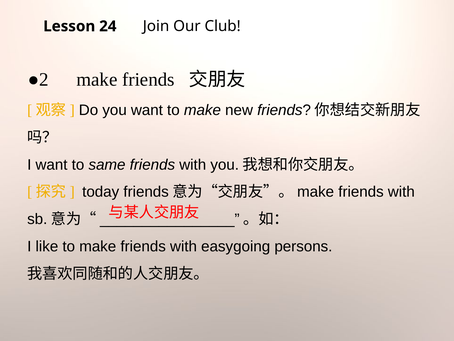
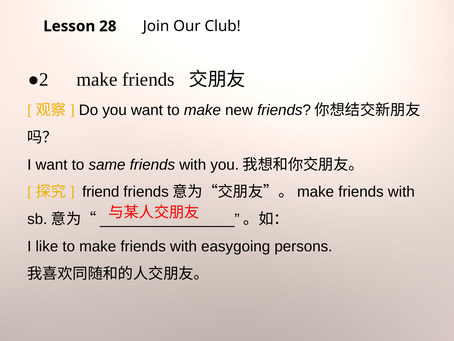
24: 24 -> 28 (108, 26)
today: today -> friend (101, 192)
